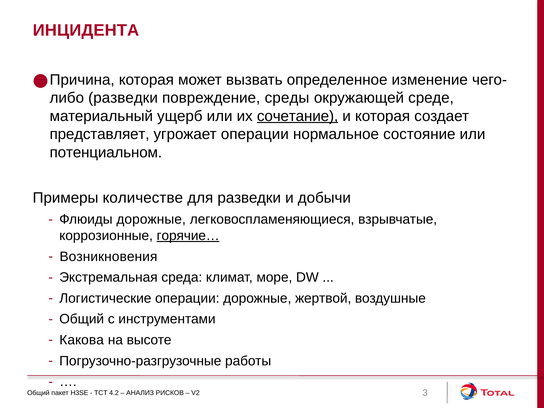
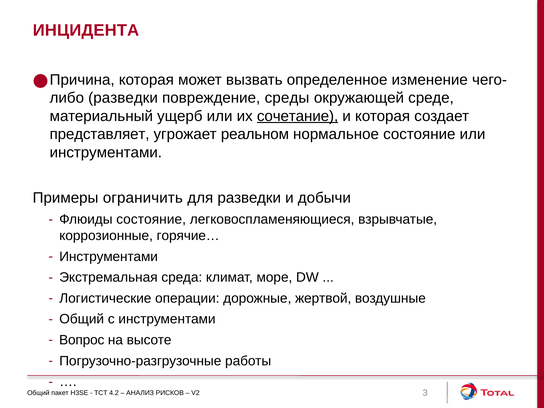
угрожает операции: операции -> реальном (255, 134)
потенциальном: потенциальном -> инструментами (106, 152)
количестве: количестве -> ограничить (143, 198)
Флюиды дорожные: дорожные -> состояние (151, 219)
горячие… underline: present -> none (188, 236)
Возникновения: Возникновения -> Инструментами (109, 257)
Какова: Какова -> Вопрос (82, 340)
